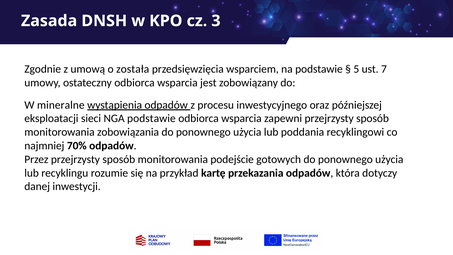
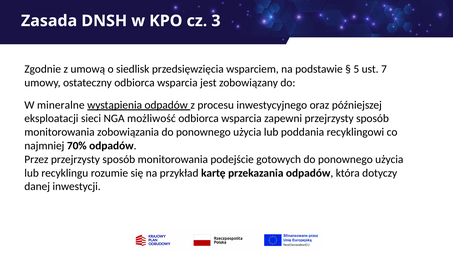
została: została -> siedlisk (133, 69)
NGA podstawie: podstawie -> możliwość (151, 118)
